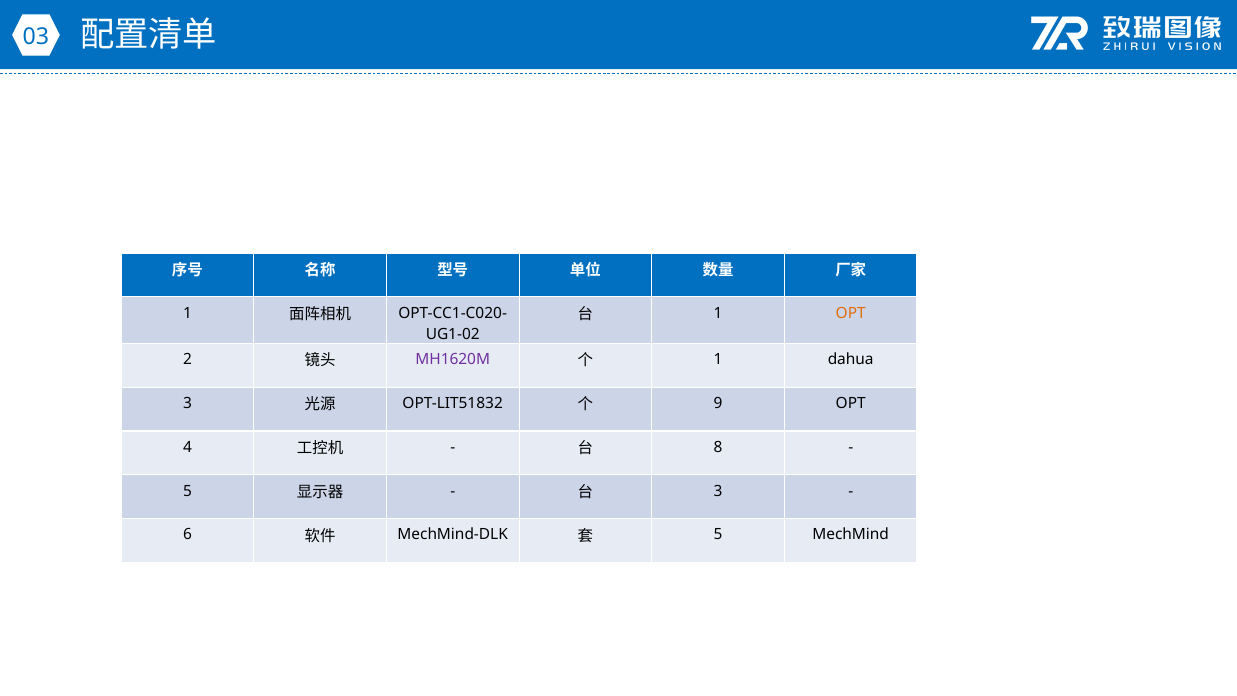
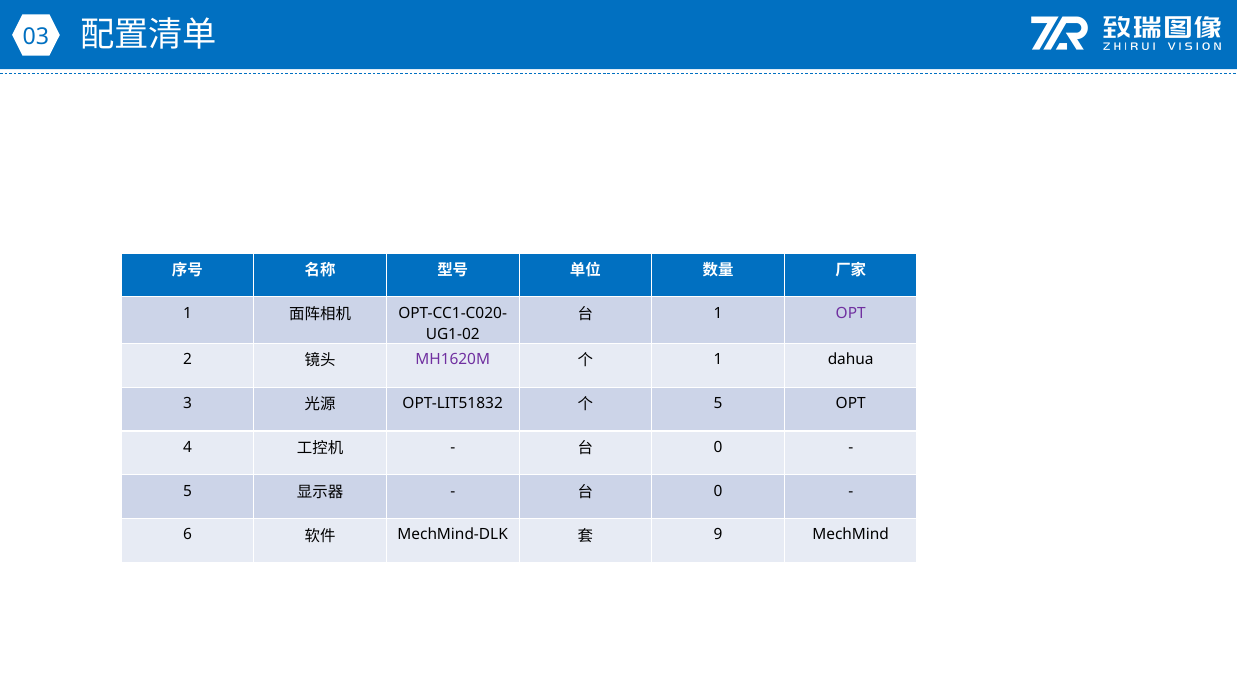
OPT colour: orange -> purple (851, 313)
9: 9 -> 5 (718, 403)
8: 8 -> 0 (718, 447)
3: 3 -> 0 (718, 491)
5: 5 -> 9 (718, 535)
